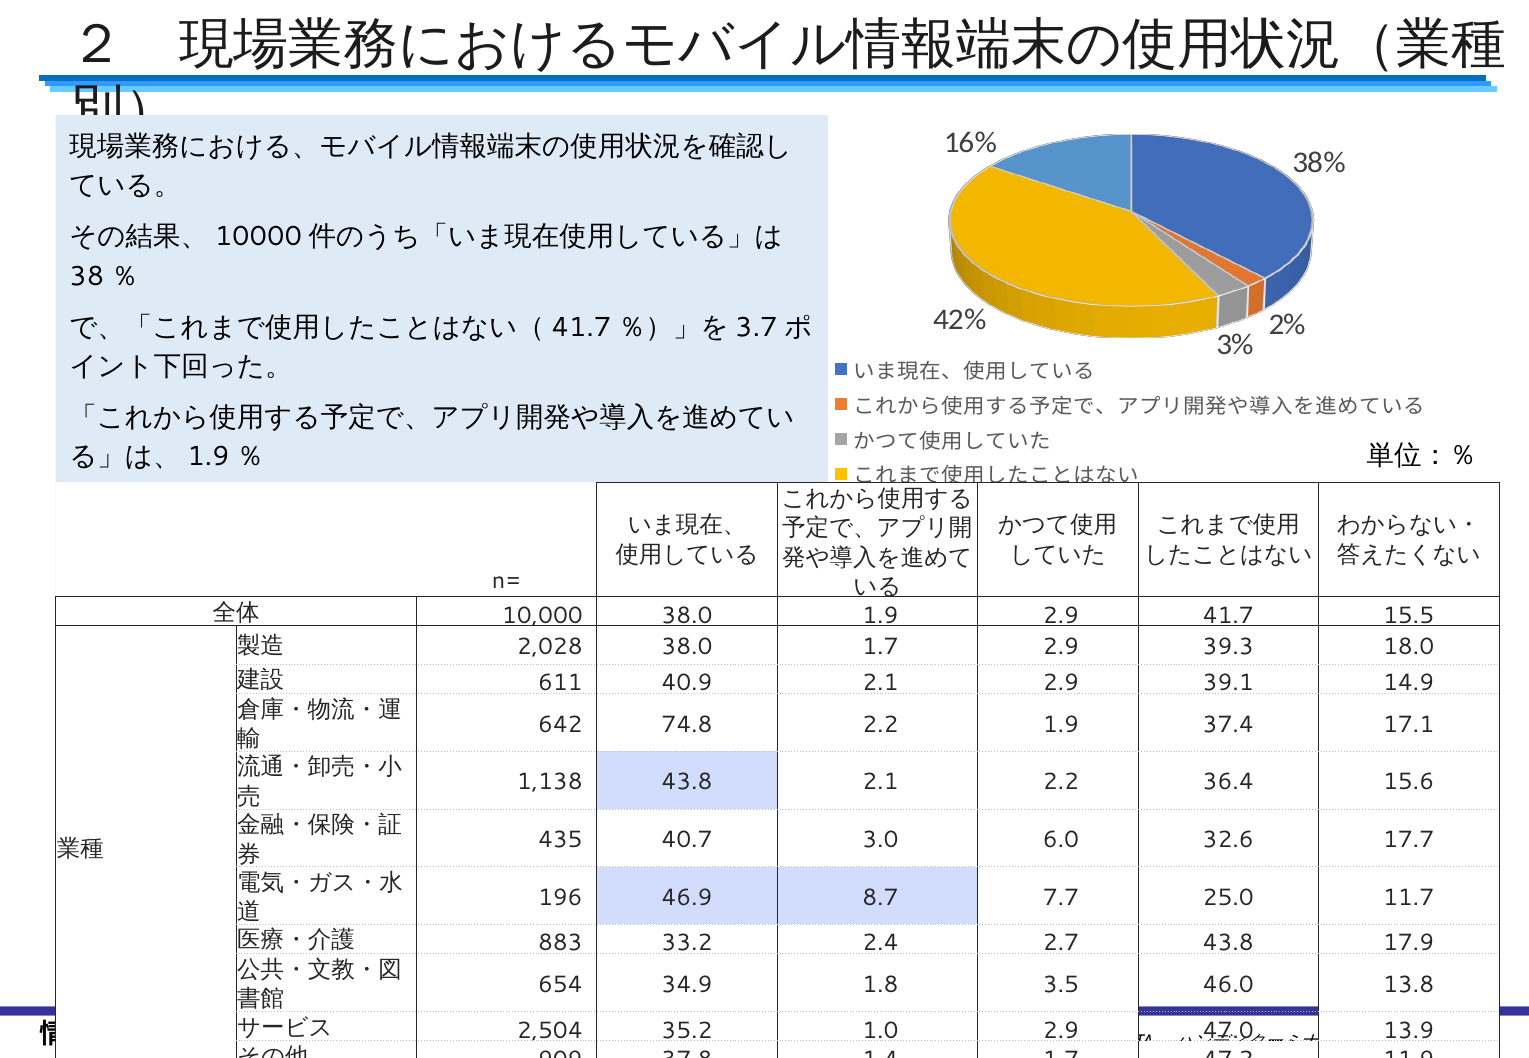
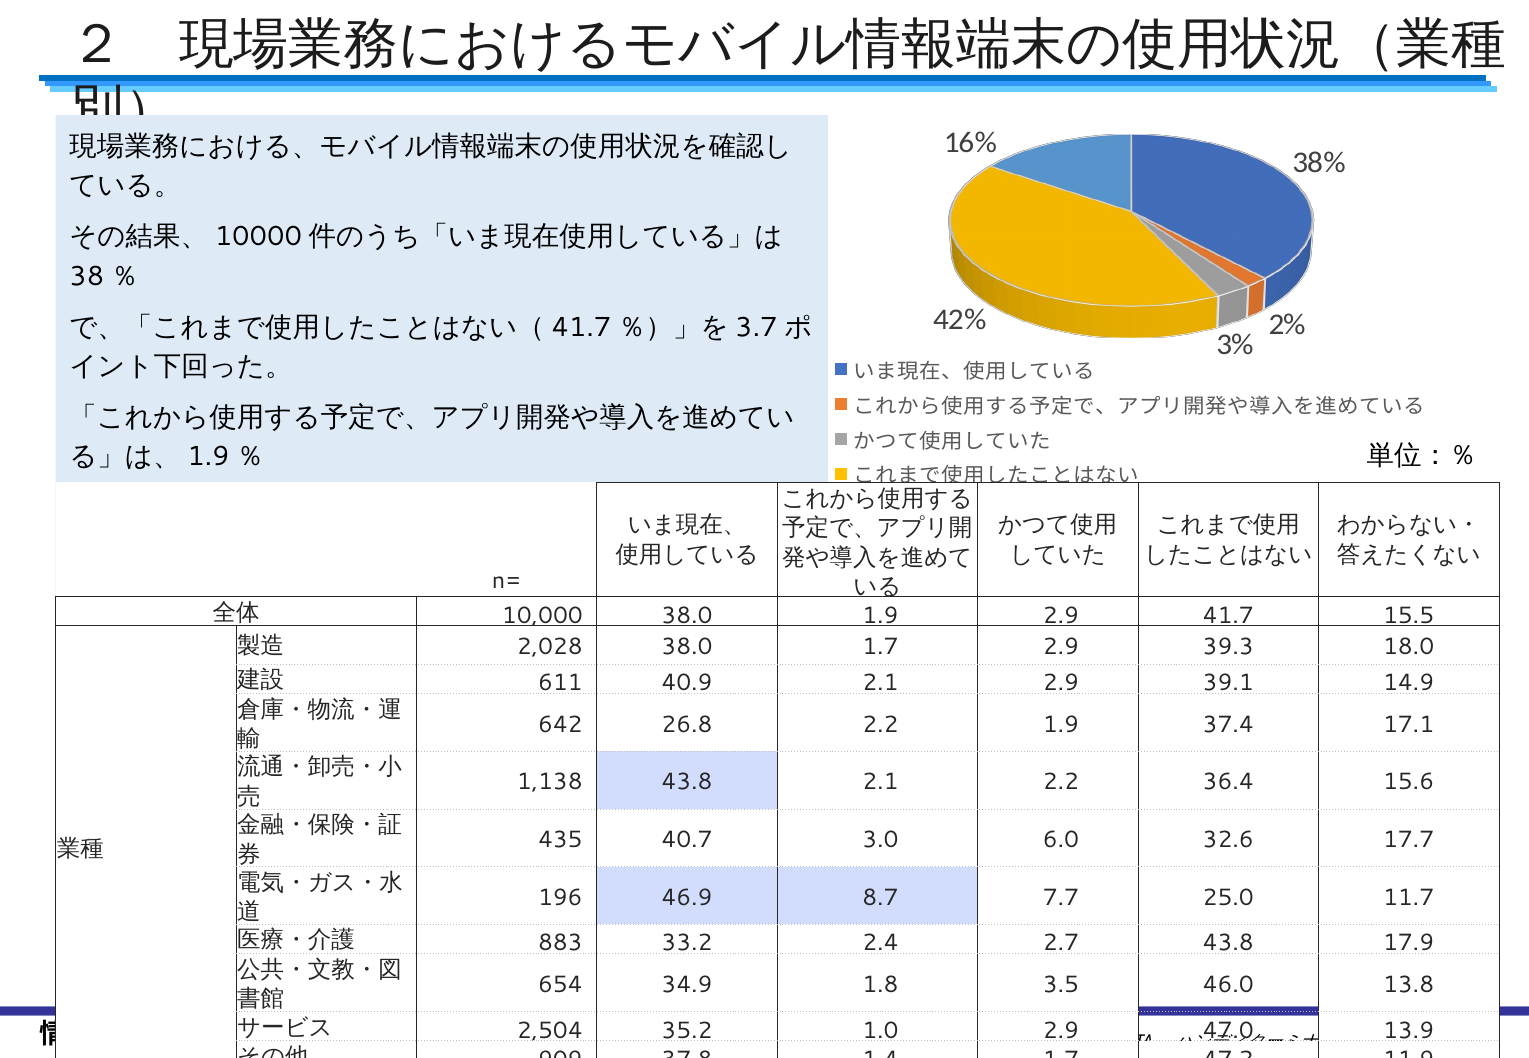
74.8: 74.8 -> 26.8 (687, 725)
